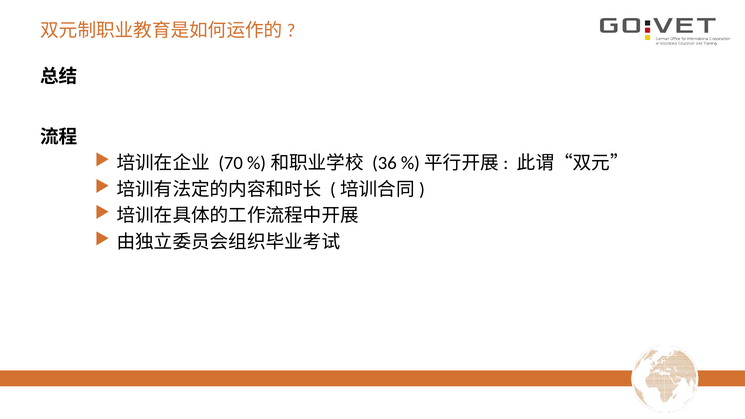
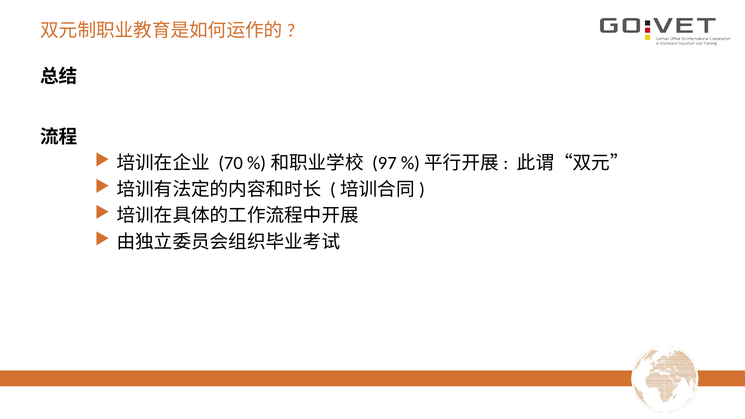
36: 36 -> 97 (384, 163)
